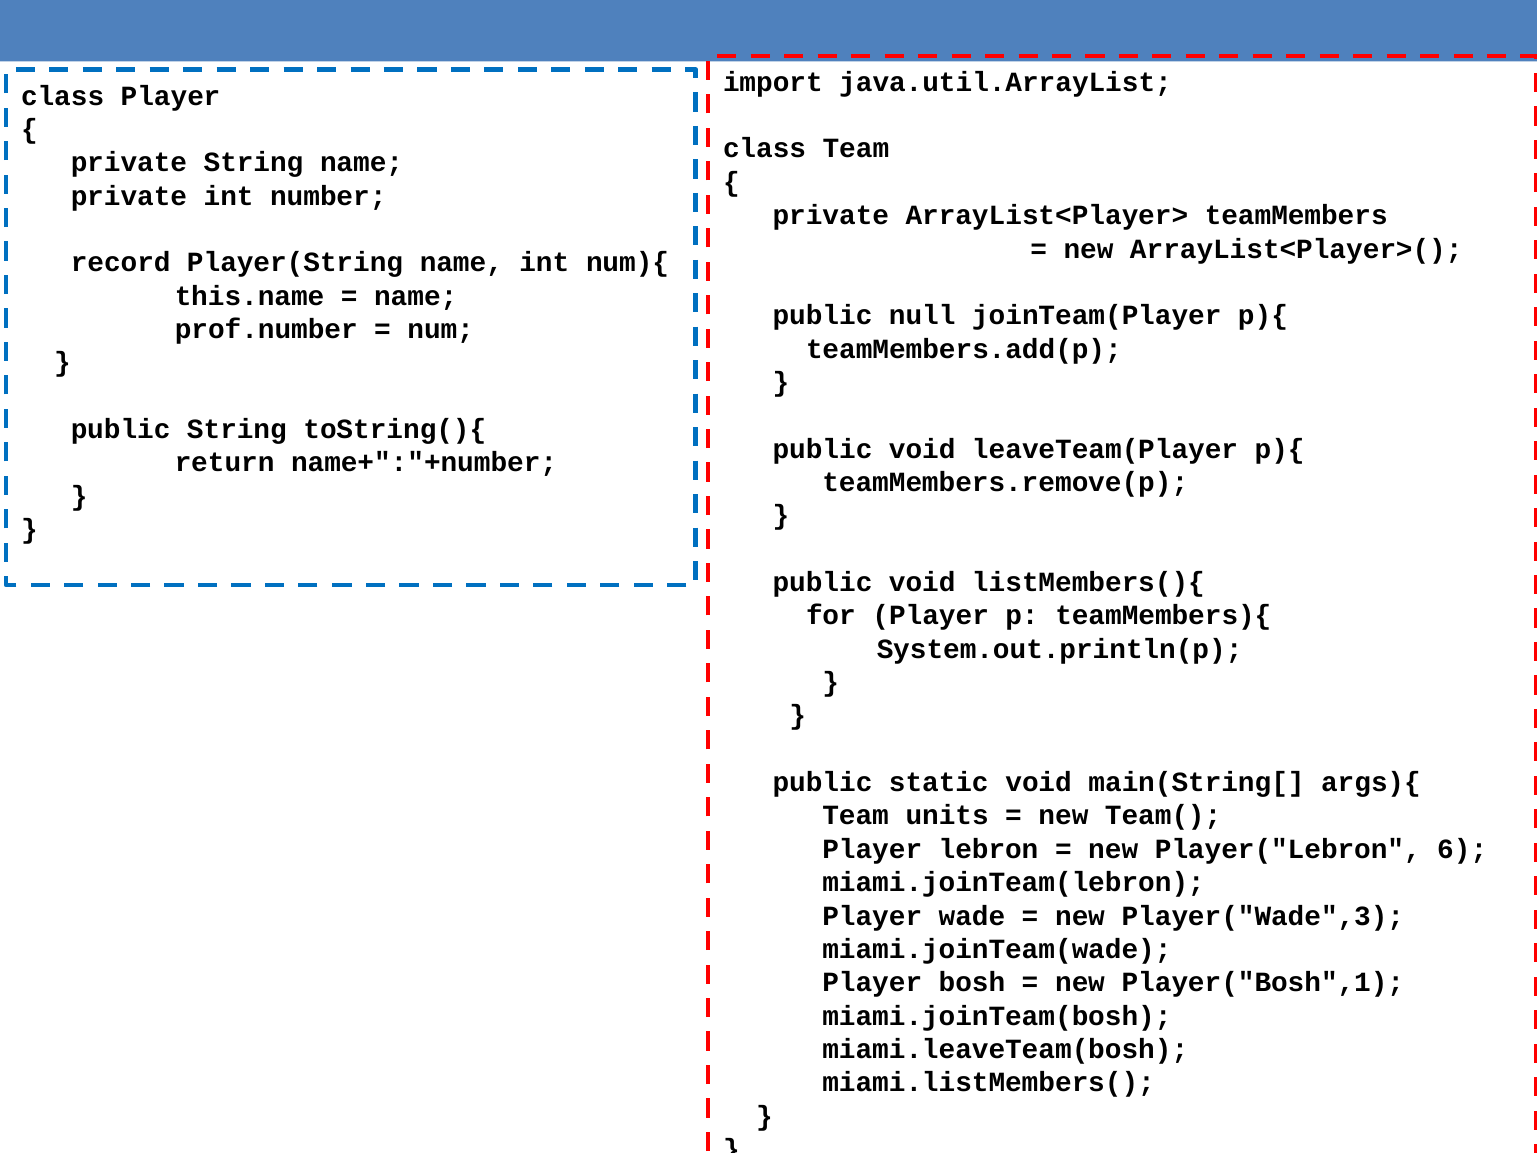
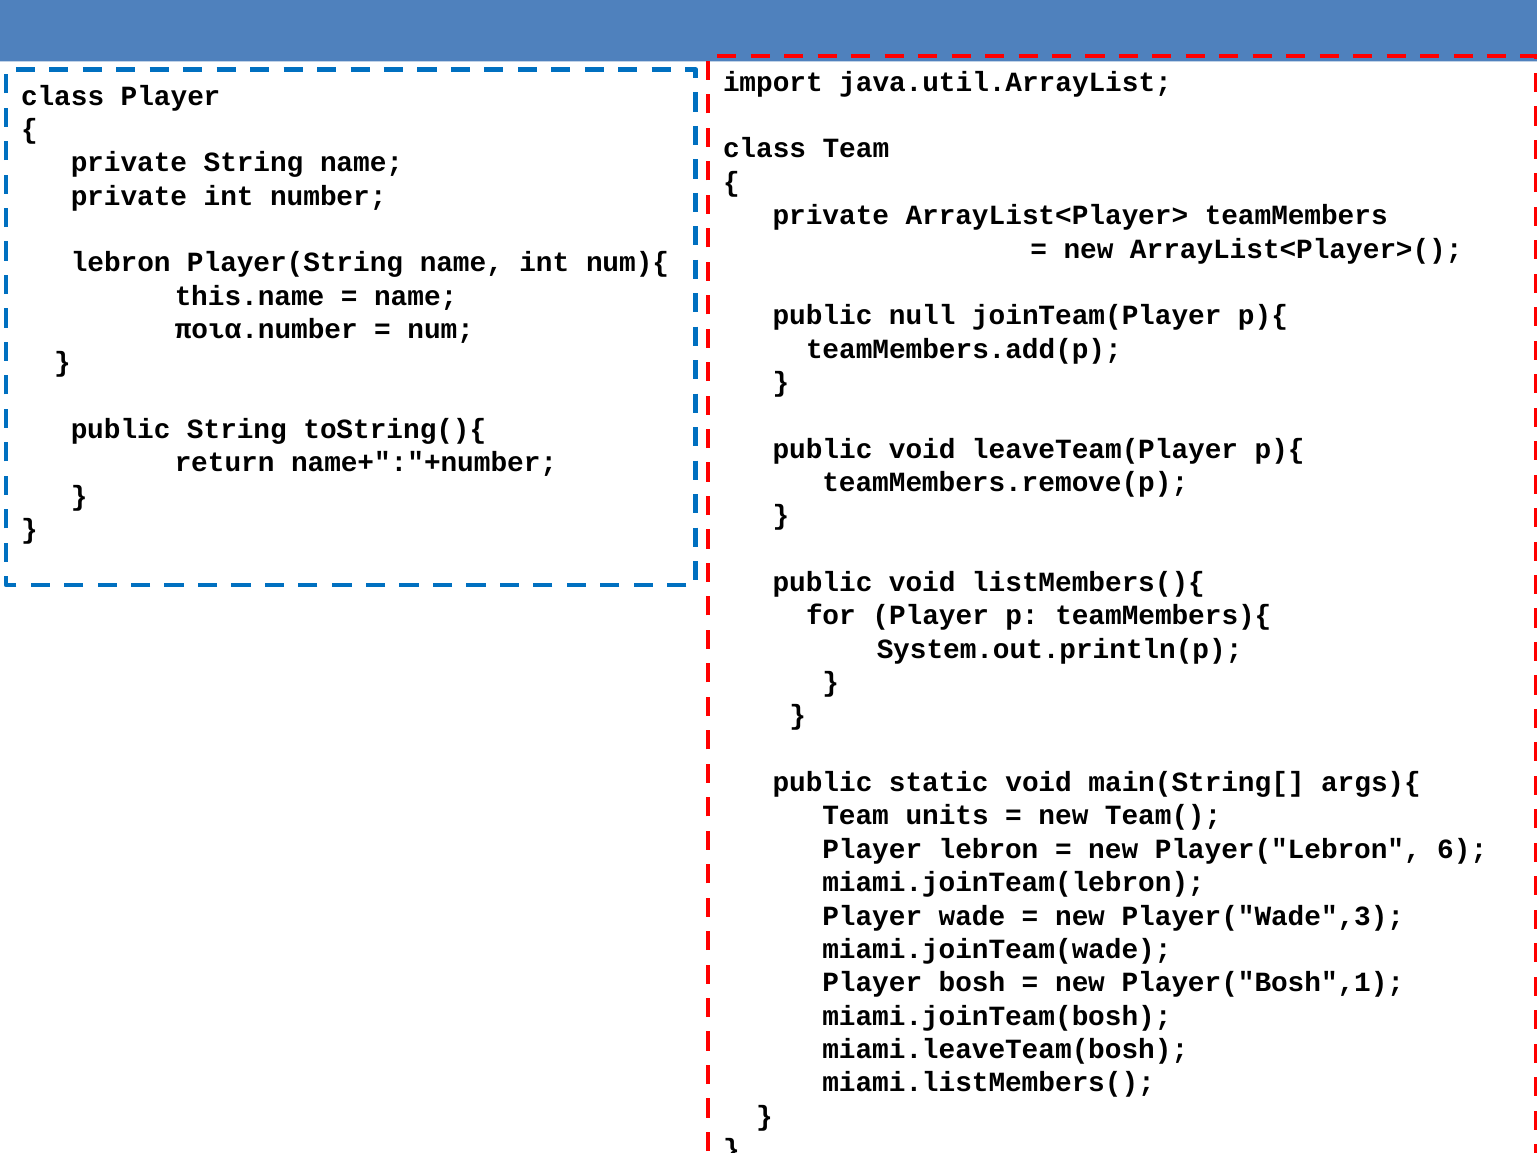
record: record -> lebron (121, 263)
prof.number: prof.number -> ποια.number (266, 329)
